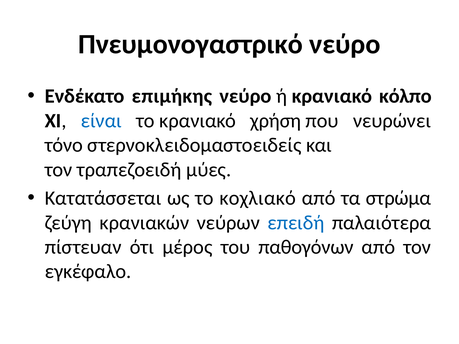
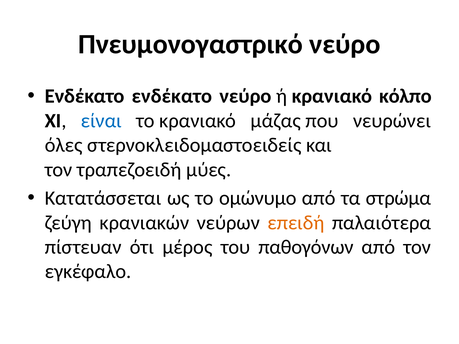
Ενδέκατο επιμήκης: επιμήκης -> ενδέκατο (172, 96)
χρήση: χρήση -> μάζας (276, 121)
τόνο: τόνο -> όλες (64, 145)
κοχλιακό: κοχλιακό -> ομώνυμο (258, 198)
επειδή colour: blue -> orange (296, 223)
